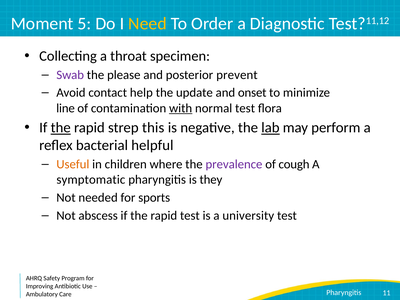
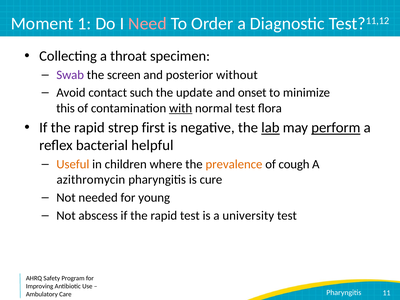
5: 5 -> 1 (84, 24)
Need colour: yellow -> pink (147, 24)
please: please -> screen (124, 75)
prevent: prevent -> without (237, 75)
help: help -> such (141, 93)
line: line -> this (66, 108)
the underline: present -> none (61, 128)
this: this -> first (153, 128)
perform underline: none -> present (336, 128)
prevalence colour: purple -> orange (234, 164)
symptomatic: symptomatic -> azithromycin (91, 180)
they: they -> cure (211, 180)
sports: sports -> young (154, 198)
